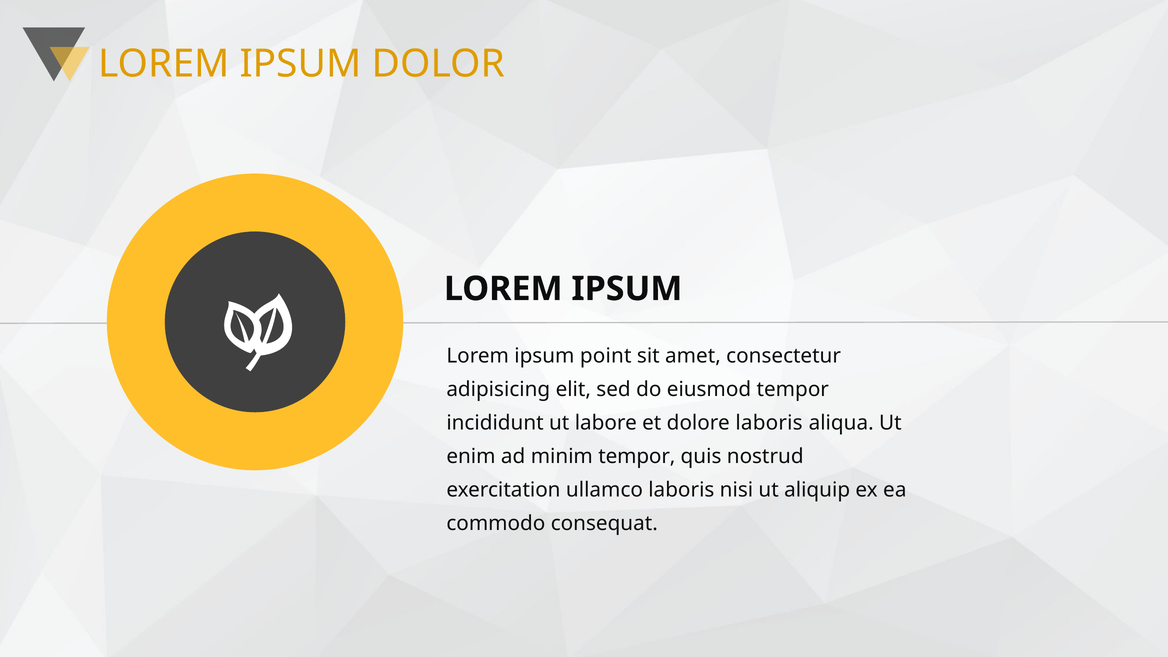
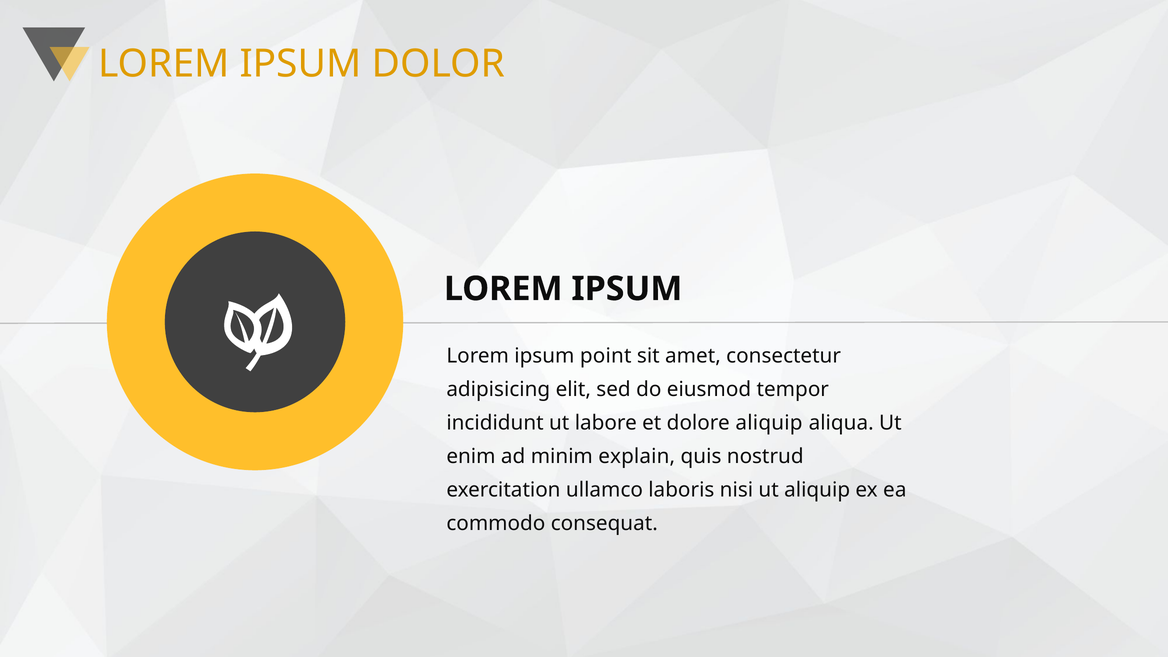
dolore laboris: laboris -> aliquip (769, 423)
minim tempor: tempor -> explain (637, 457)
